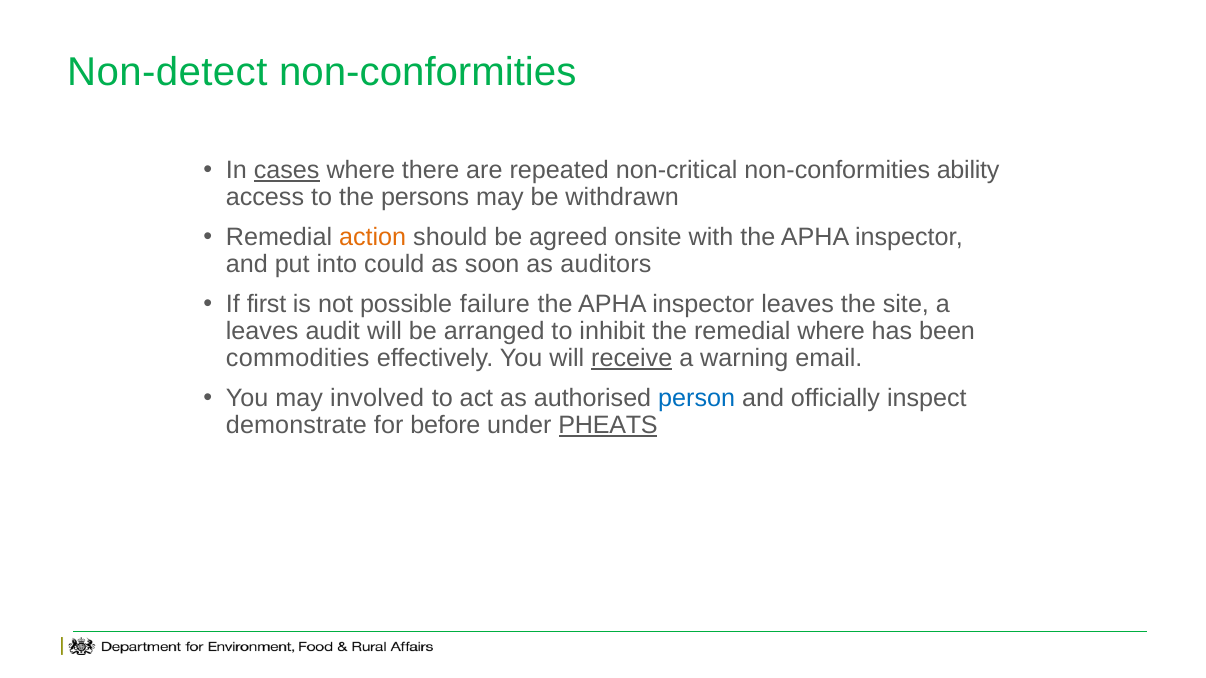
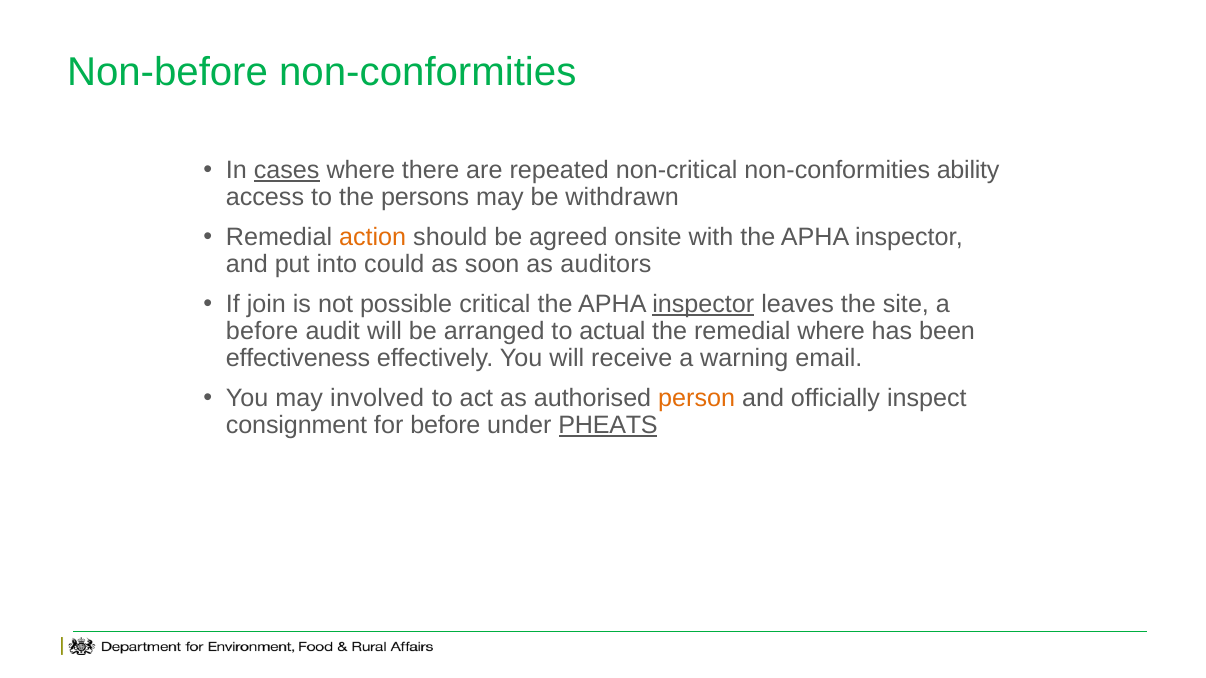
Non-detect: Non-detect -> Non-before (168, 72)
first: first -> join (266, 304)
failure: failure -> critical (495, 304)
inspector underline: none -> present (703, 304)
leaves: leaves -> before (262, 331)
inhibit: inhibit -> actual (612, 331)
commodities: commodities -> effectiveness (298, 358)
receive underline: present -> none (632, 358)
person colour: blue -> orange (697, 398)
demonstrate: demonstrate -> consignment (296, 425)
